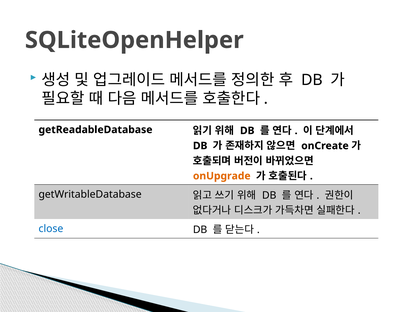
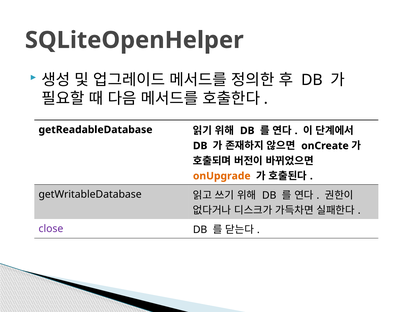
close colour: blue -> purple (51, 229)
